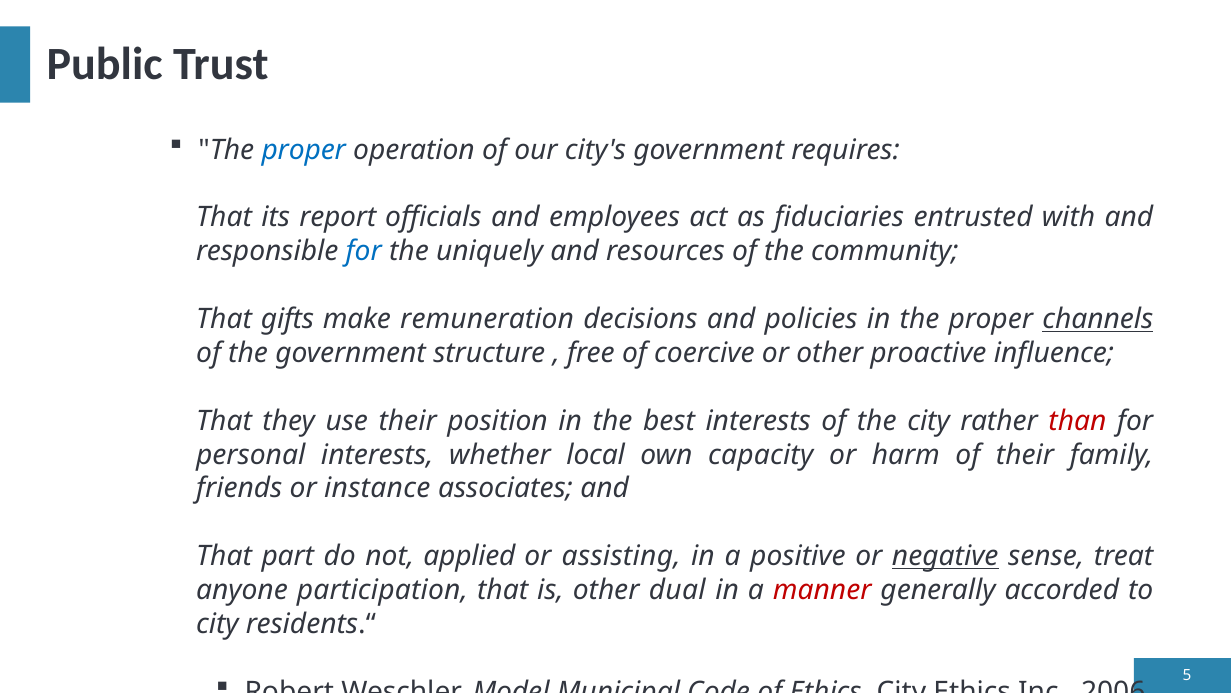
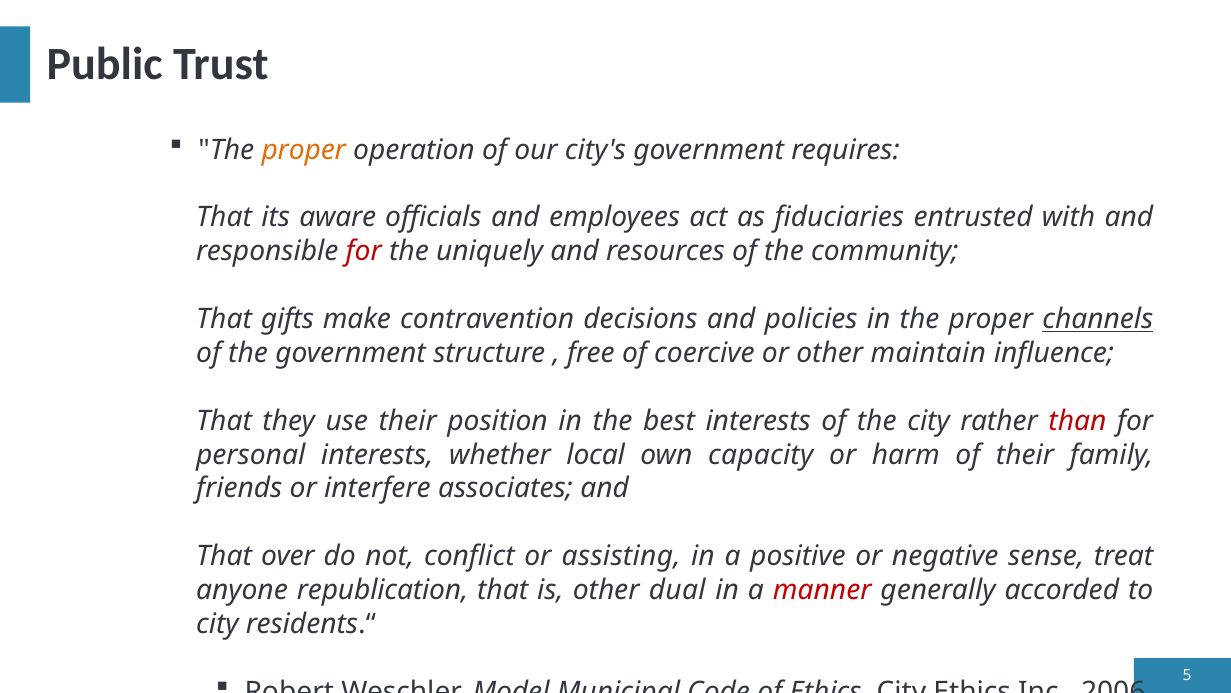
proper colour: blue -> orange (304, 150)
report: report -> aware (338, 217)
for colour: blue -> red (364, 251)
remuneration: remuneration -> contravention (487, 319)
proactive: proactive -> maintain (928, 353)
instance: instance -> interfere (377, 488)
part: part -> over (288, 556)
applied: applied -> conflict (469, 556)
negative underline: present -> none (945, 556)
participation: participation -> republication (383, 590)
